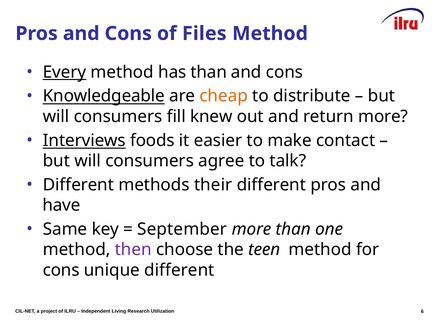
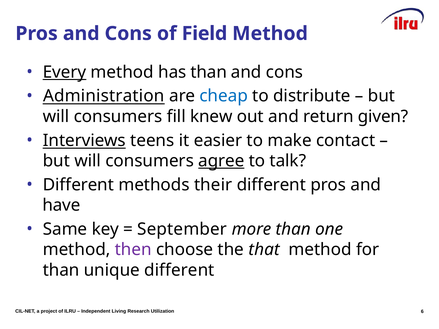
Files: Files -> Field (204, 34)
Knowledgeable: Knowledgeable -> Administration (104, 96)
cheap colour: orange -> blue (224, 96)
return more: more -> given (383, 117)
foods: foods -> teens (152, 141)
agree underline: none -> present (221, 161)
teen: teen -> that (264, 250)
cons: cons -> than (61, 270)
